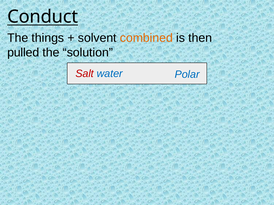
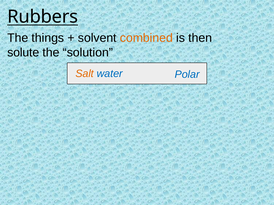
Conduct: Conduct -> Rubbers (43, 17)
pulled: pulled -> solute (23, 53)
Salt colour: red -> orange (85, 74)
